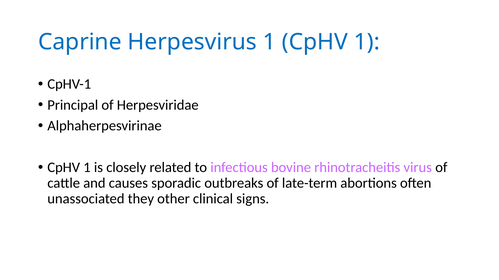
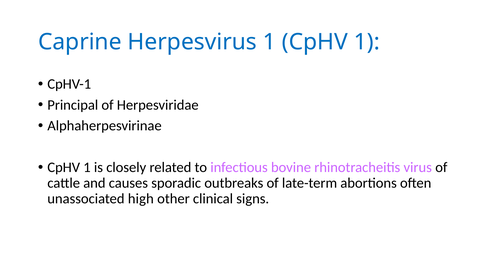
they: they -> high (141, 199)
